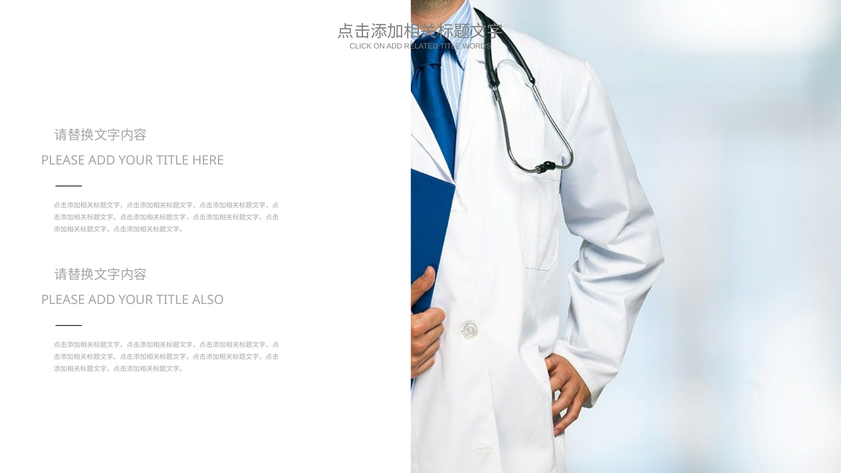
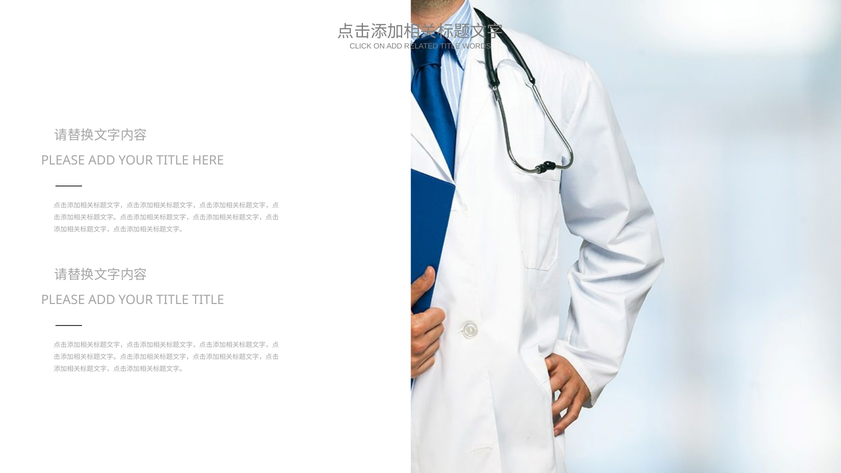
TITLE ALSO: ALSO -> TITLE (208, 300)
